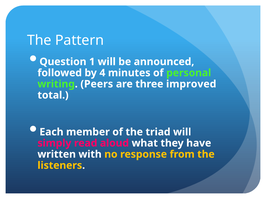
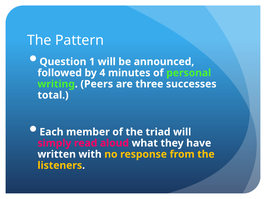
improved: improved -> successes (191, 84)
